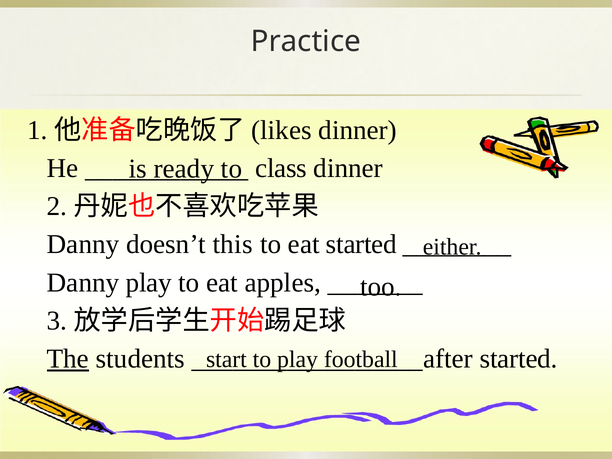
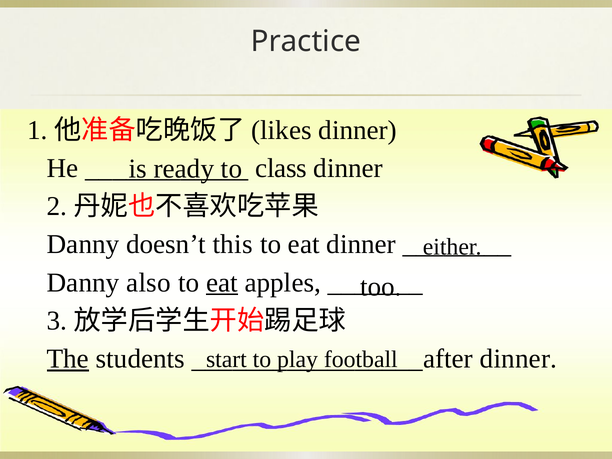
eat started: started -> dinner (361, 245)
Danny play: play -> also (149, 283)
eat underline: none -> present (222, 283)
started: started -> dinner (518, 359)
